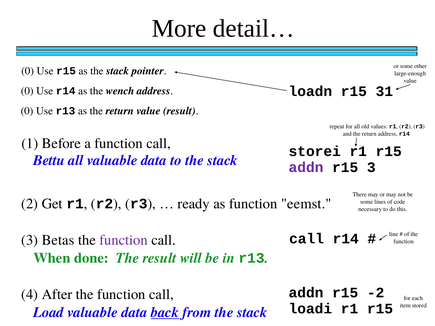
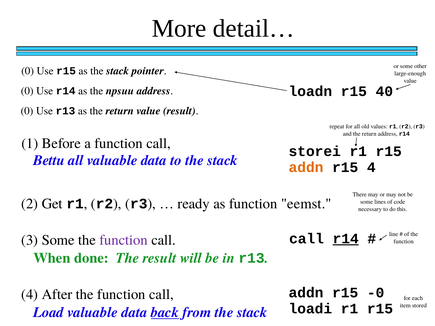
31: 31 -> 40 (384, 91)
wench: wench -> npsuu (120, 91)
addn colour: purple -> orange (306, 167)
r15 3: 3 -> 4 (371, 167)
r14 underline: none -> present (346, 239)
3 Betas: Betas -> Some (58, 240)
-2: -2 -> -0 (376, 293)
